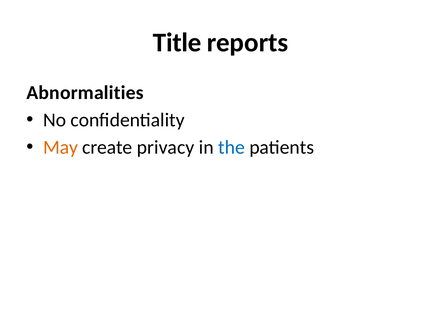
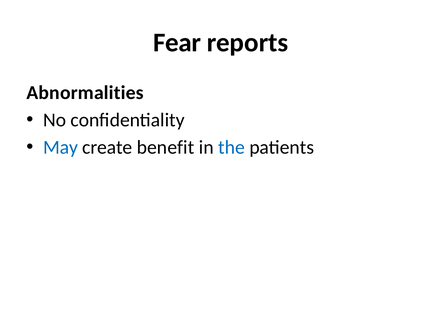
Title: Title -> Fear (177, 43)
May colour: orange -> blue (61, 148)
privacy: privacy -> benefit (166, 148)
